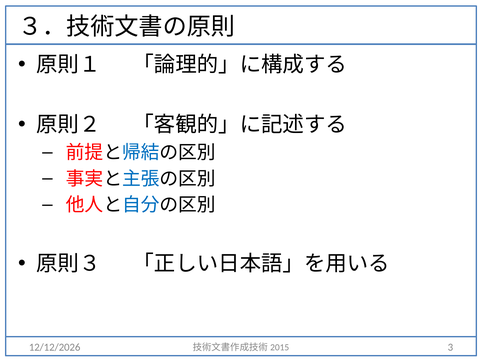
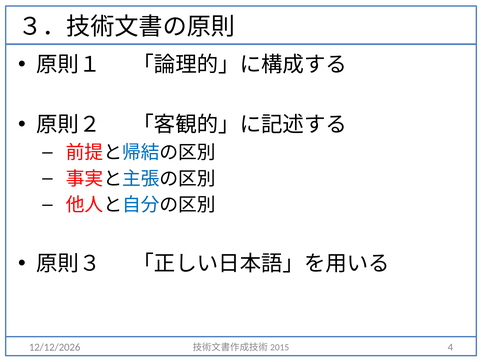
3: 3 -> 4 (450, 347)
